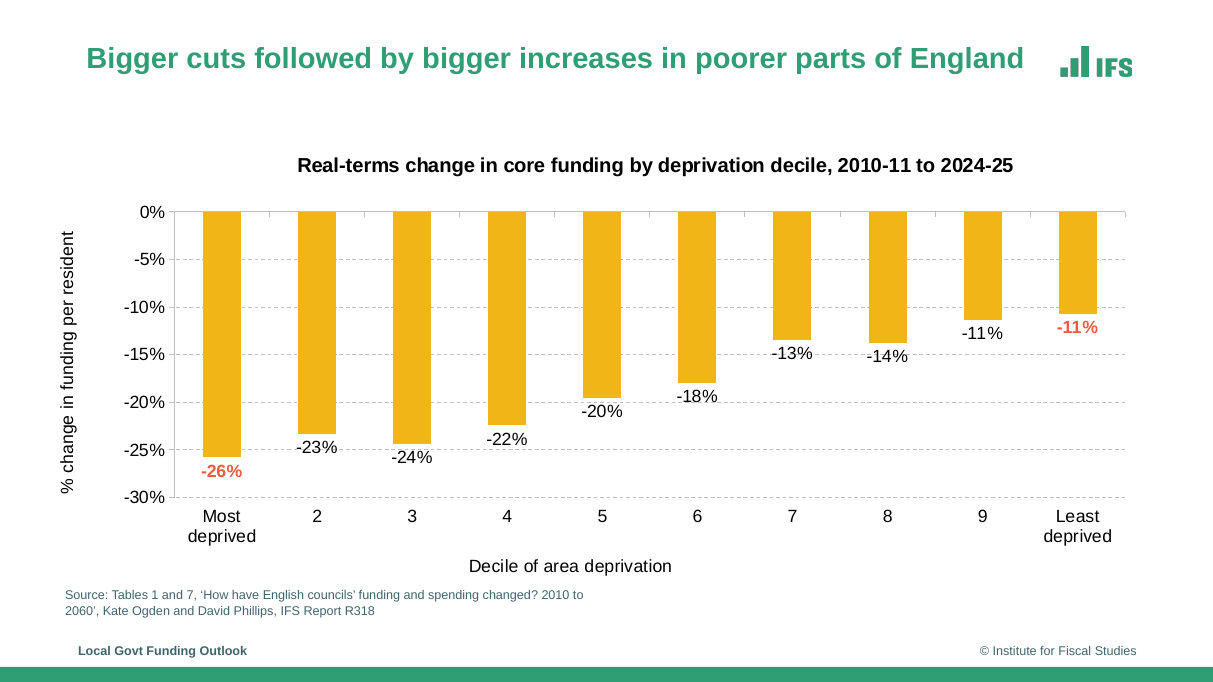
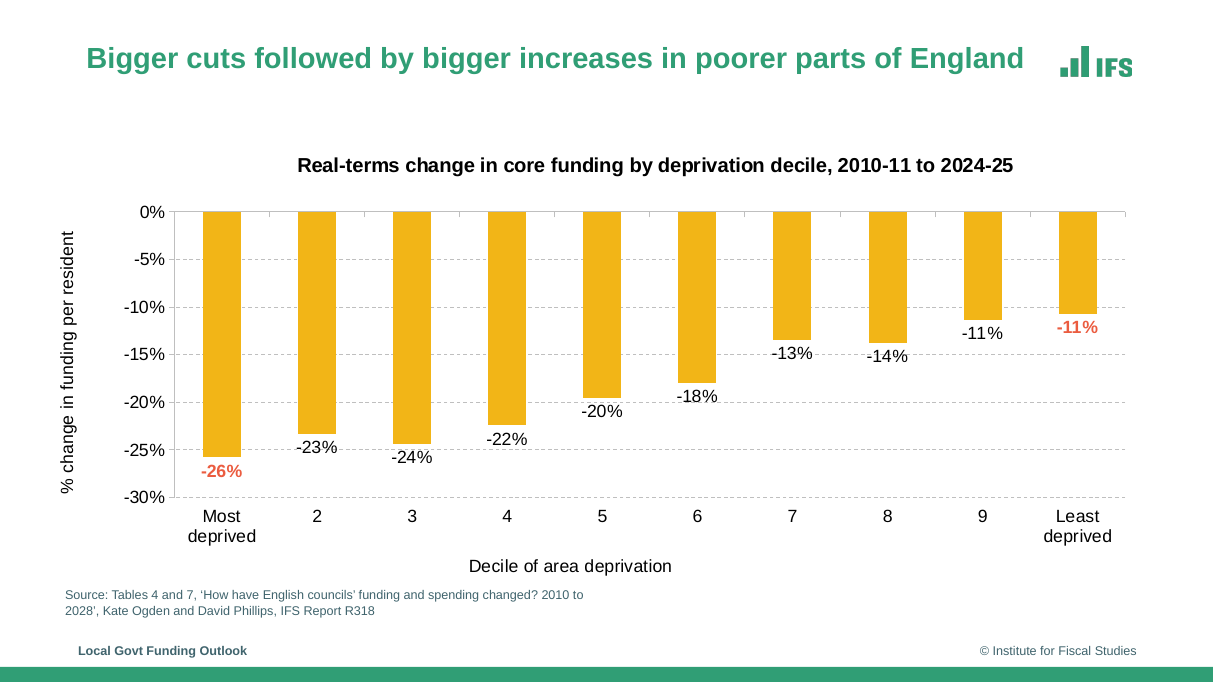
Tables 1: 1 -> 4 (155, 596)
2060: 2060 -> 2028 (82, 611)
